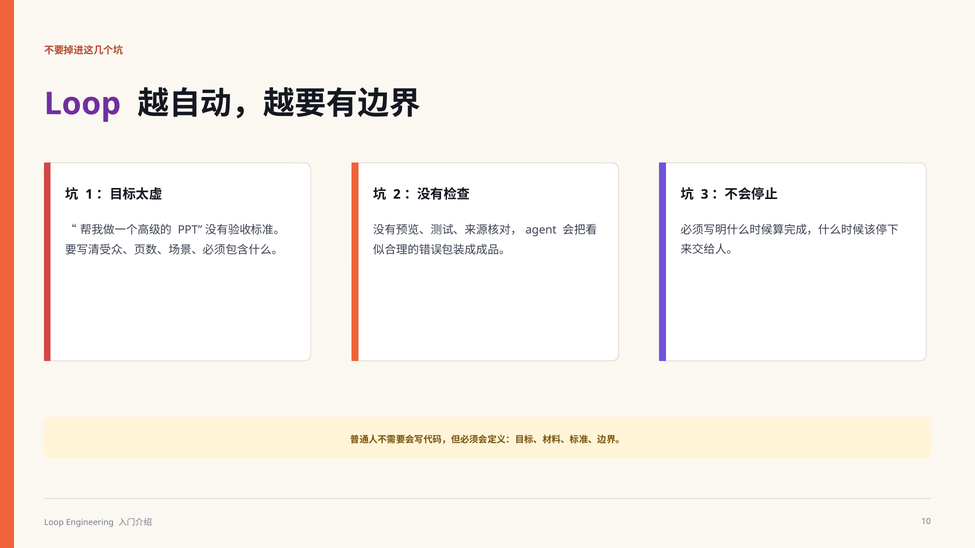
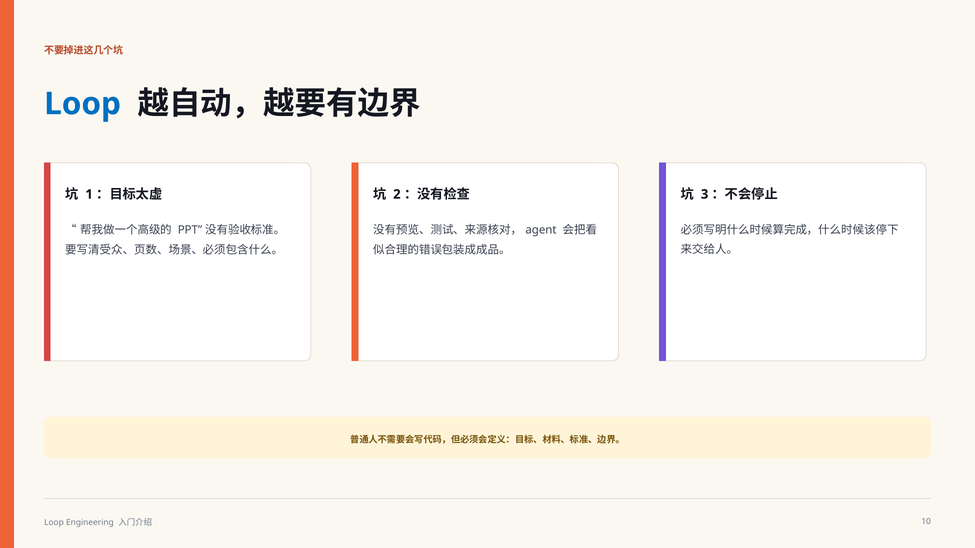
Loop colour: purple -> blue (83, 104)
